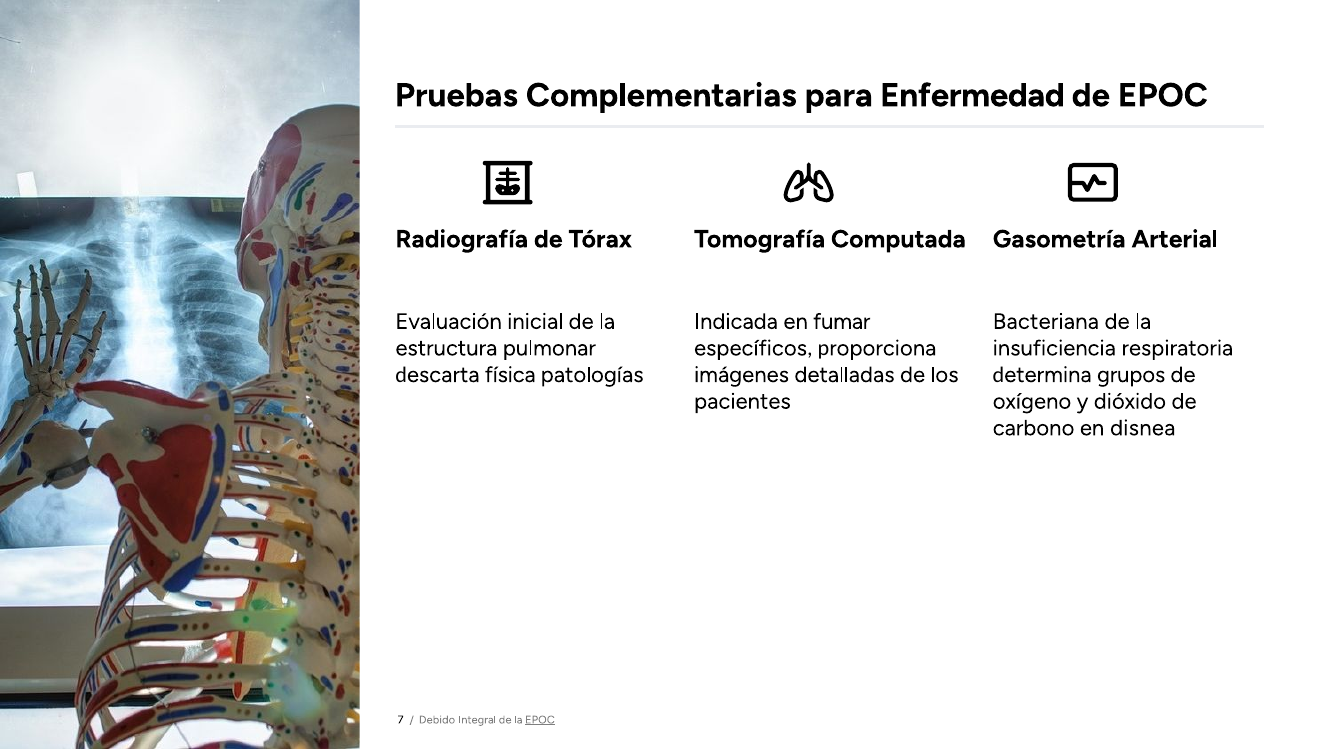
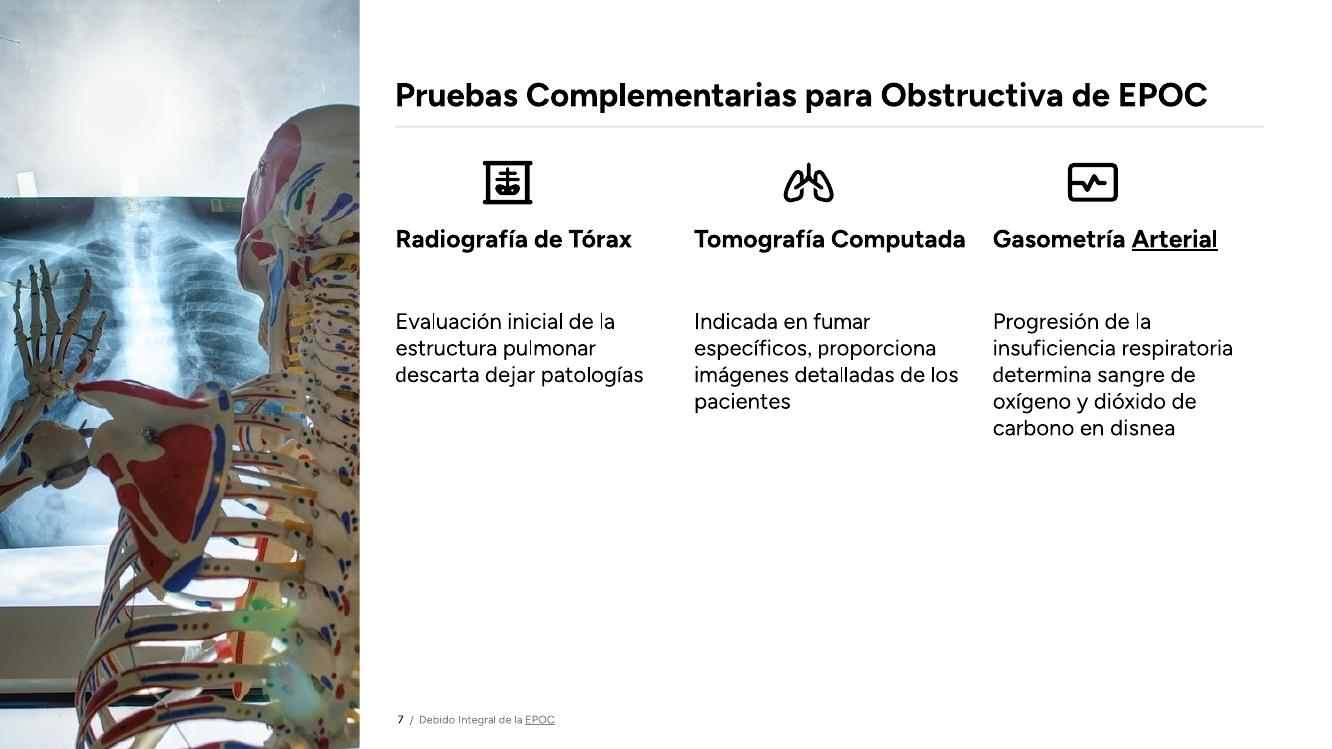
Enfermedad: Enfermedad -> Obstructiva (972, 95)
Arterial underline: none -> present (1175, 239)
Bacteriana: Bacteriana -> Progresión (1046, 322)
física: física -> dejar (510, 375)
grupos: grupos -> sangre (1131, 375)
